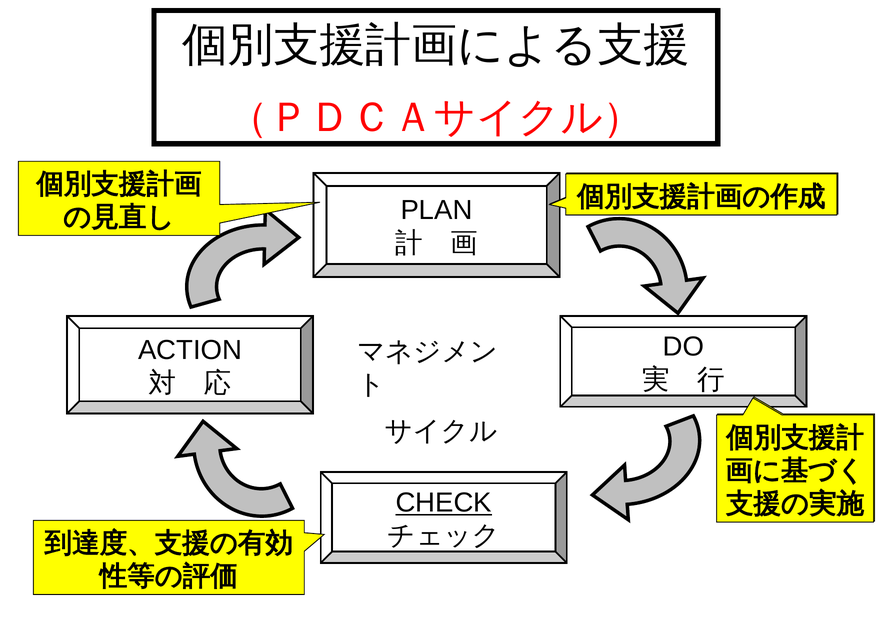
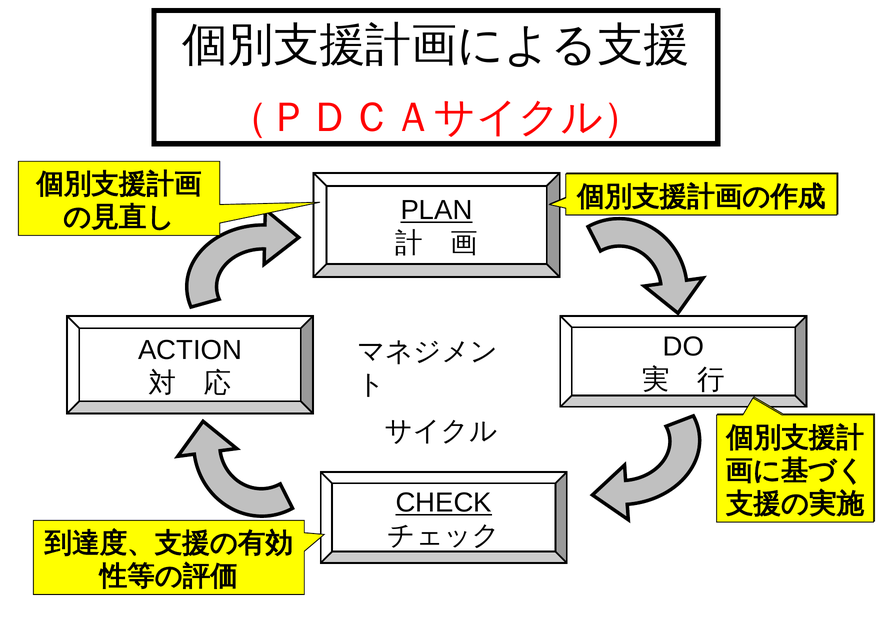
PLAN underline: none -> present (437, 211)
